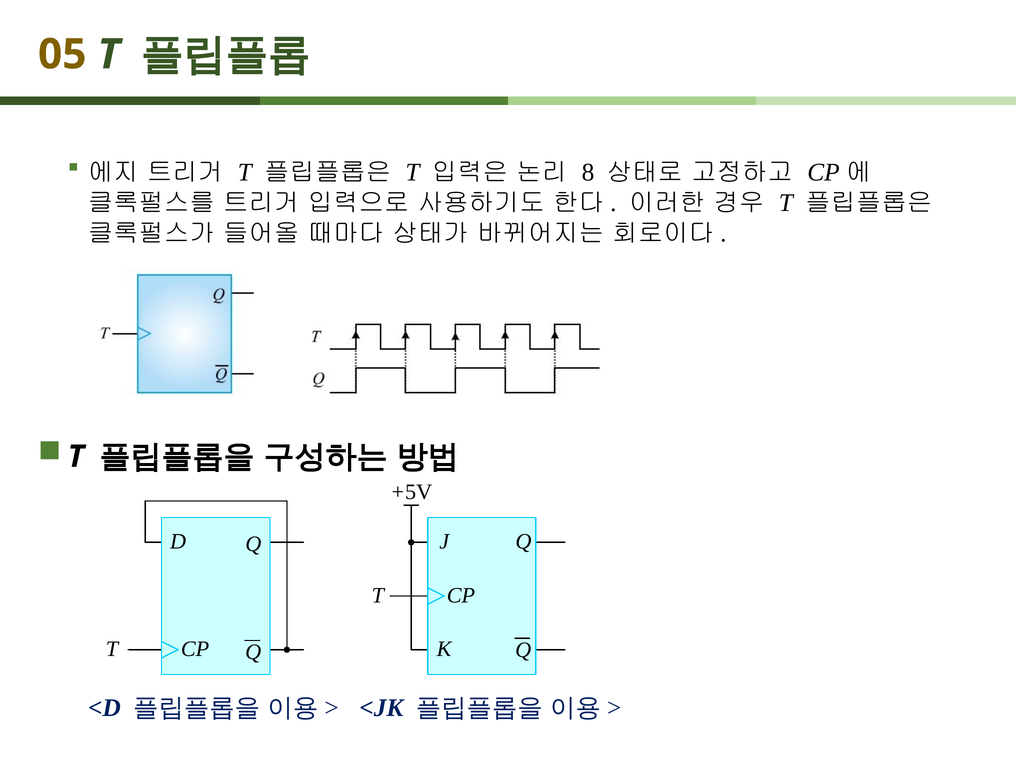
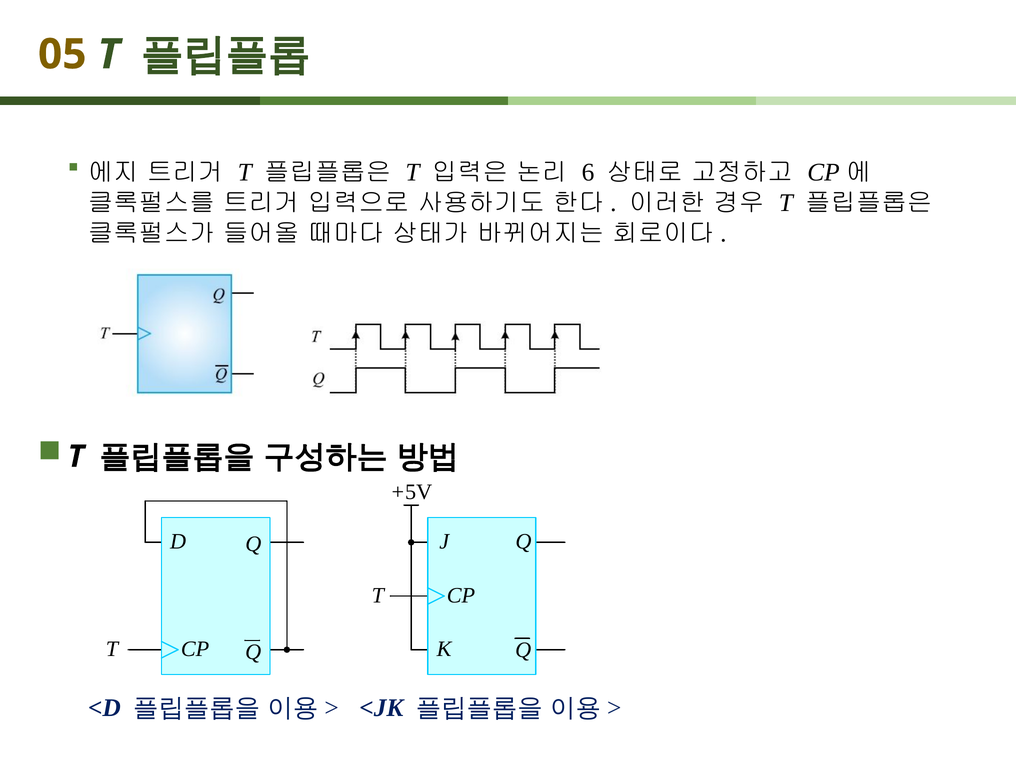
8: 8 -> 6 (588, 172)
